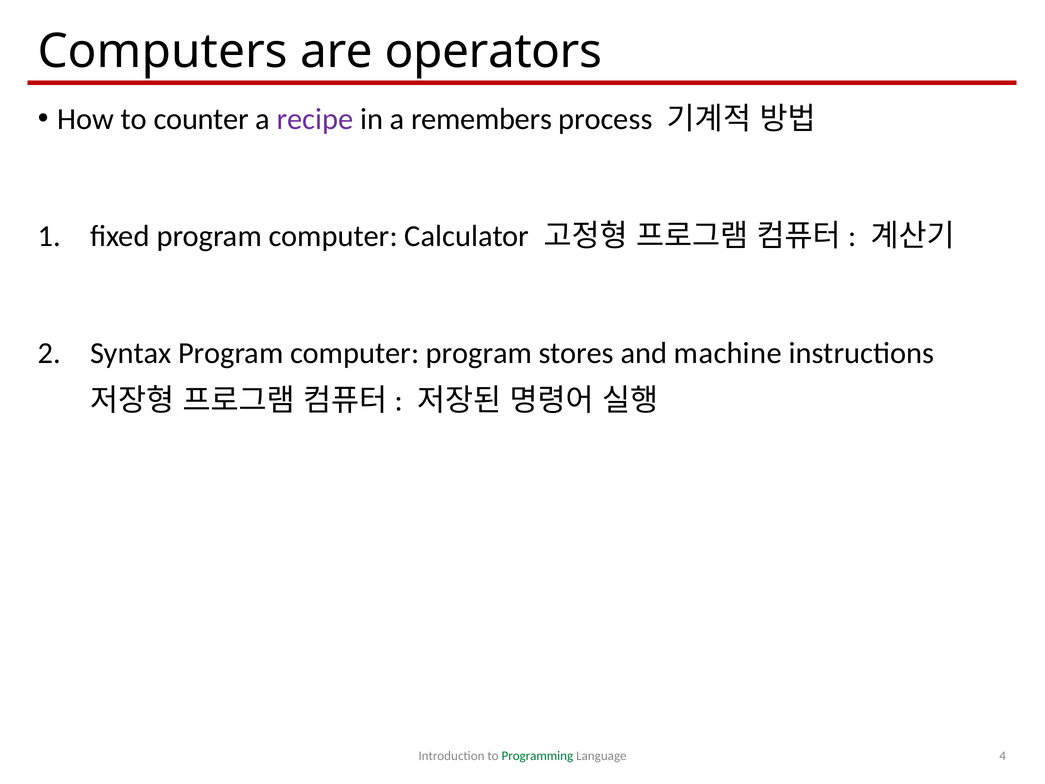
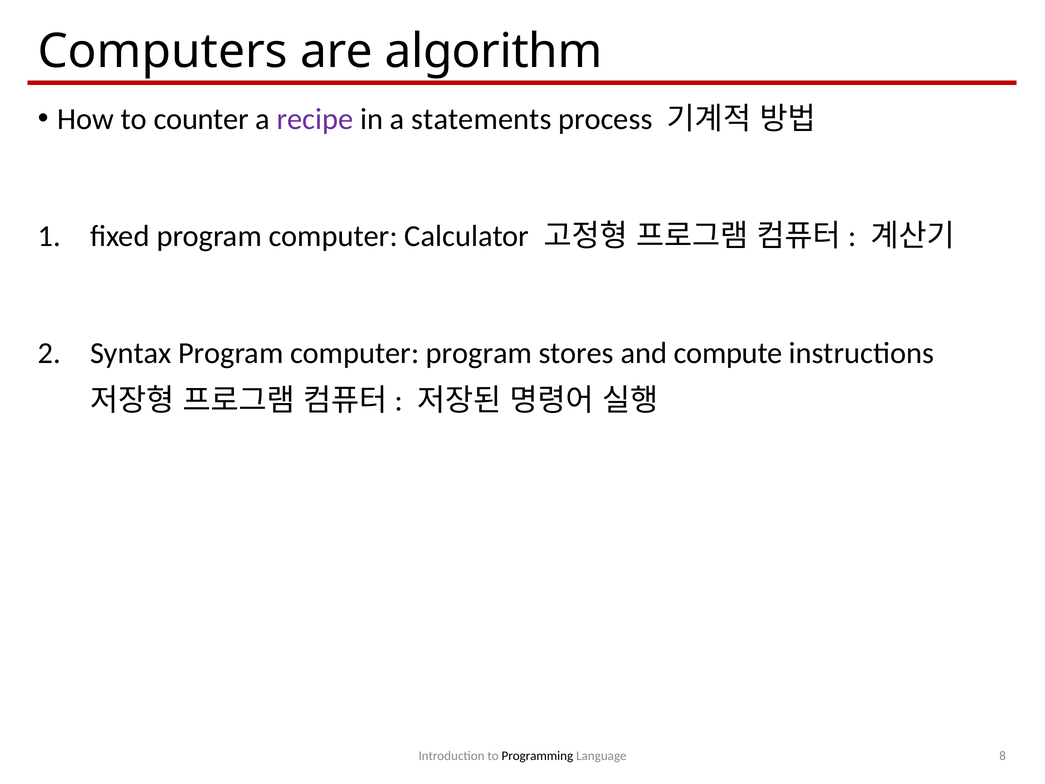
operators: operators -> algorithm (494, 51)
remembers: remembers -> statements (481, 119)
machine: machine -> compute (728, 353)
Programming colour: green -> black (537, 756)
4: 4 -> 8 (1003, 756)
